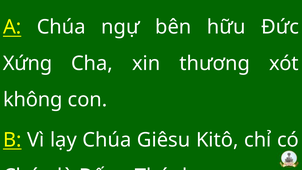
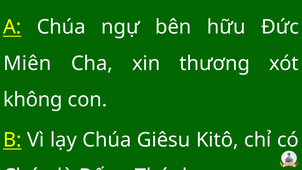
Xứng: Xứng -> Miên (27, 63)
